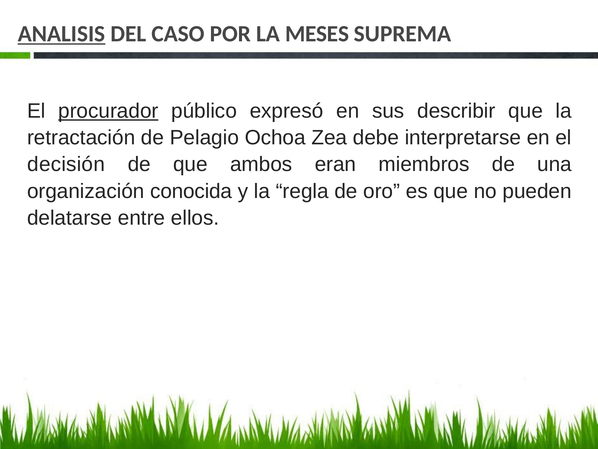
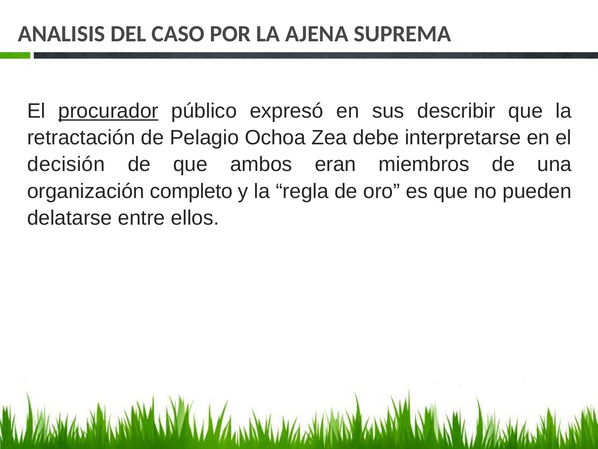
ANALISIS underline: present -> none (61, 34)
MESES: MESES -> AJENA (317, 34)
conocida: conocida -> completo (191, 191)
